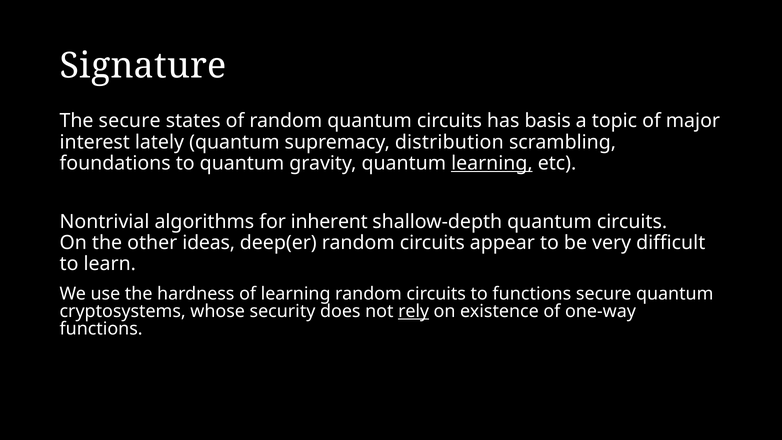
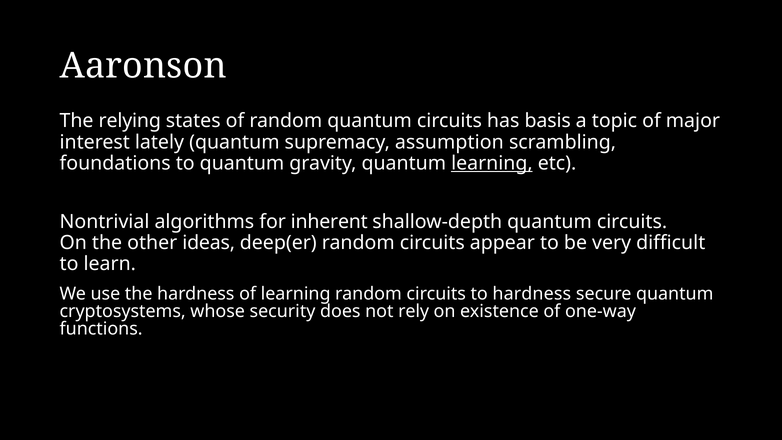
Signature: Signature -> Aaronson (143, 66)
The secure: secure -> relying (130, 121)
distribution: distribution -> assumption (449, 142)
to functions: functions -> hardness (532, 294)
rely underline: present -> none (414, 311)
